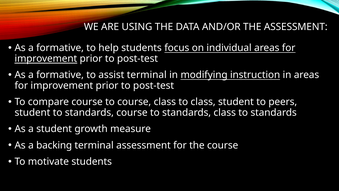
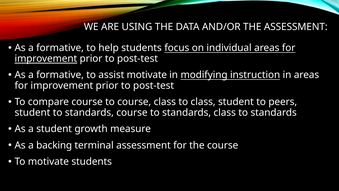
assist terminal: terminal -> motivate (147, 75)
